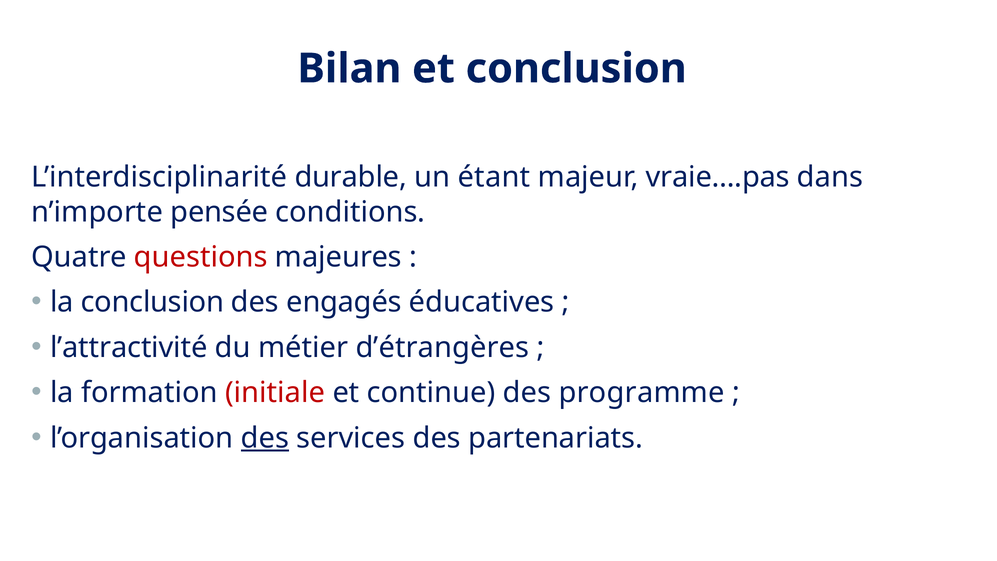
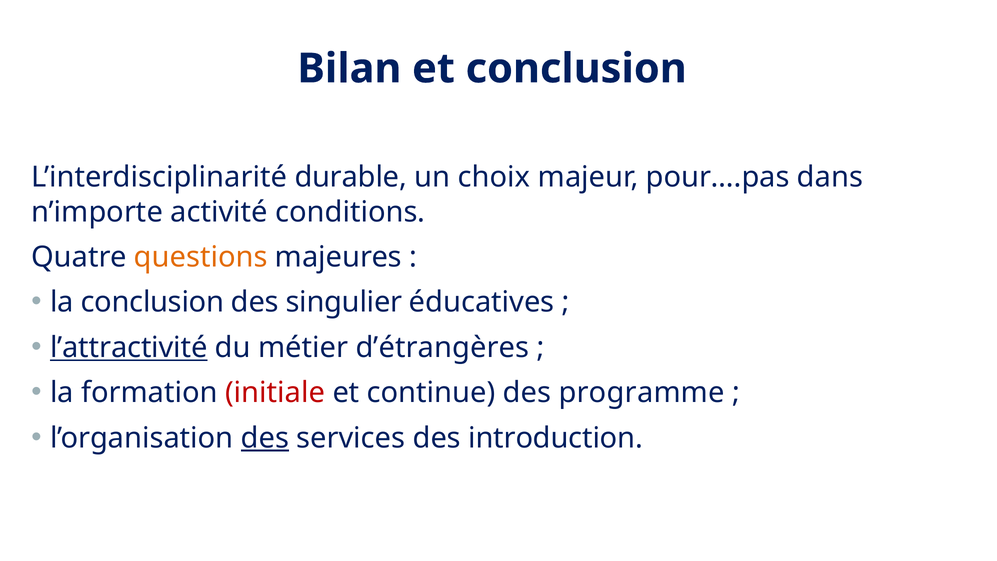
étant: étant -> choix (494, 177)
vraie….pas: vraie….pas -> pour….pas (718, 177)
pensée: pensée -> activité (219, 212)
questions colour: red -> orange (201, 257)
engagés: engagés -> singulier (344, 302)
l’attractivité underline: none -> present (129, 347)
partenariats: partenariats -> introduction (556, 438)
